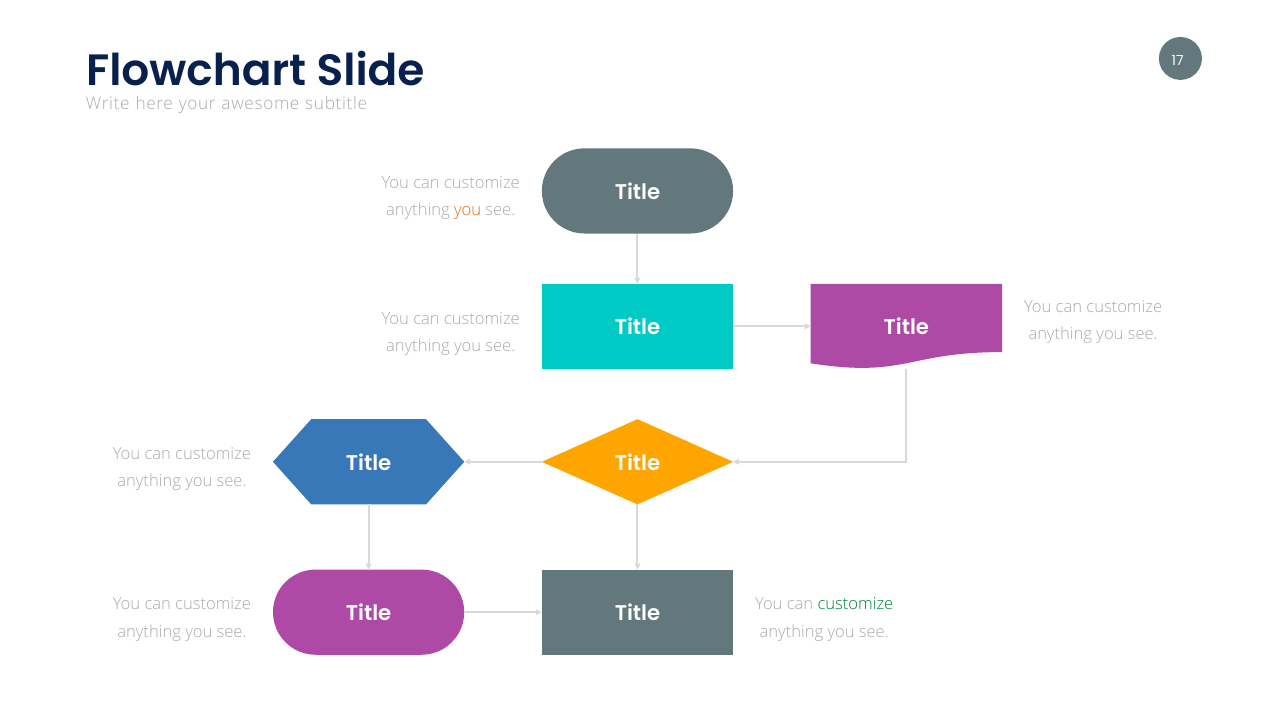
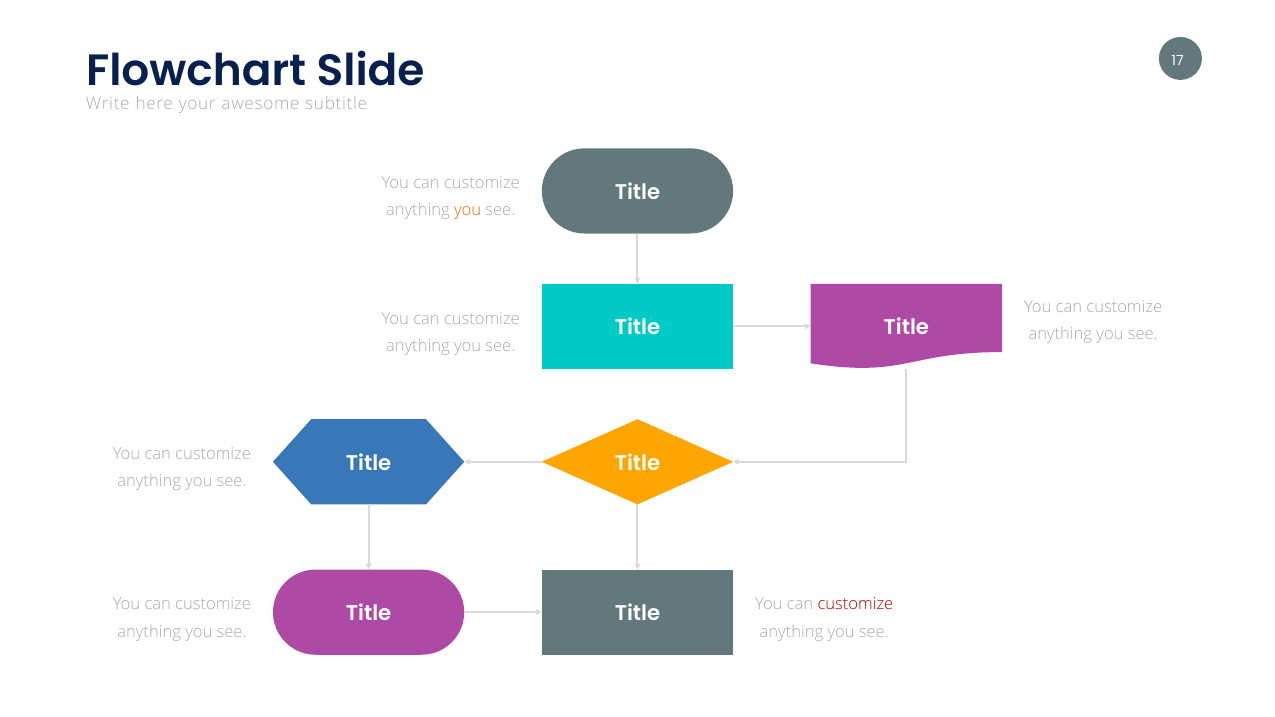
customize colour: green -> red (855, 605)
